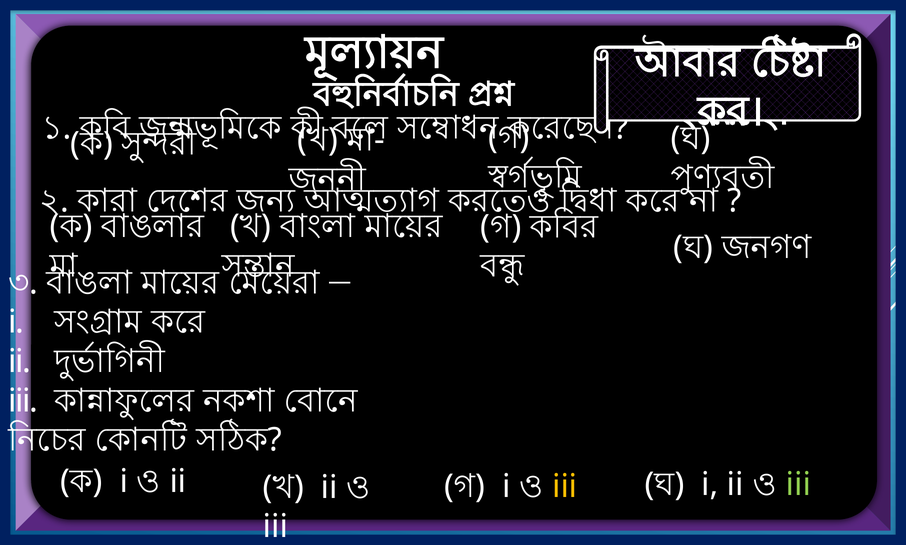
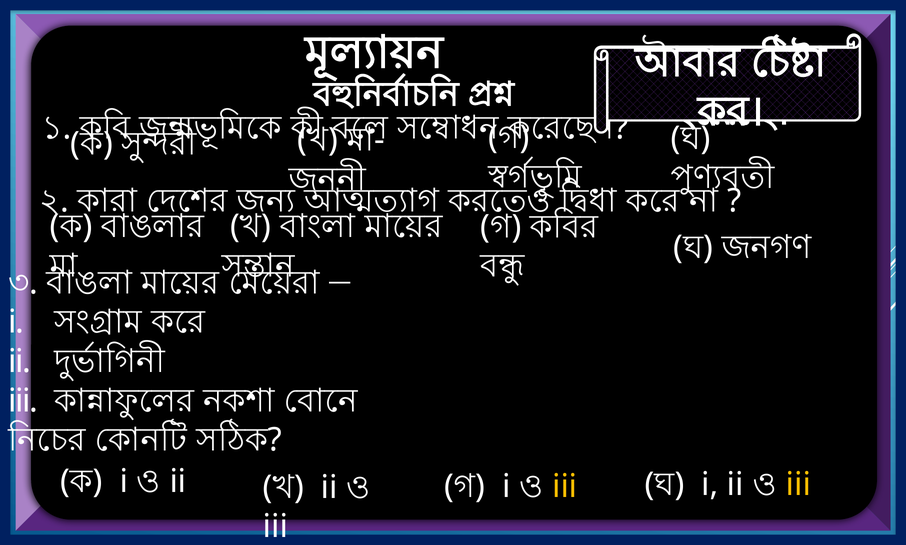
iii colour: light green -> yellow (798, 484)
